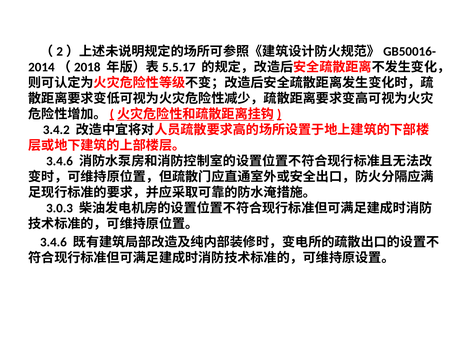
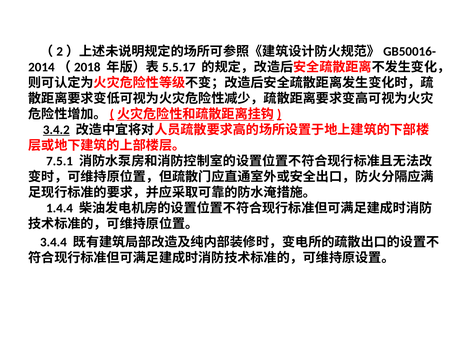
3.4.2 underline: none -> present (56, 130)
3.4.6: 3.4.6 -> 7.5.1 (60, 161)
3.0.3: 3.0.3 -> 1.4.4 (60, 208)
3.4.6: 3.4.6 -> 3.4.4 (53, 242)
